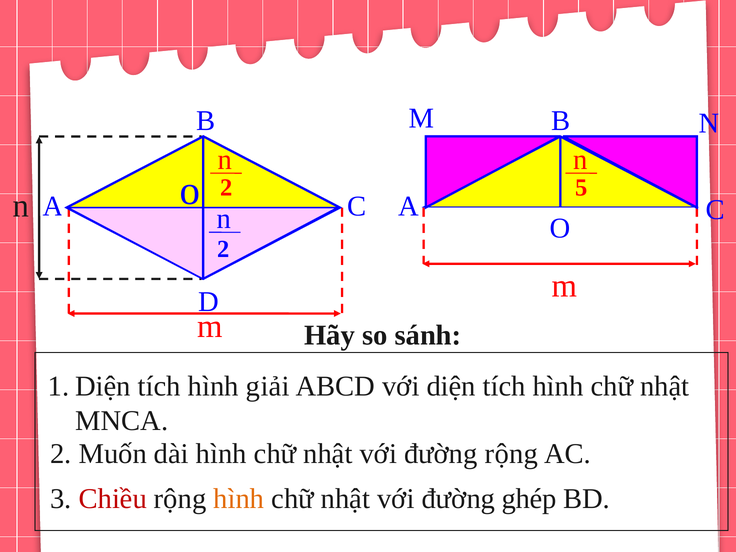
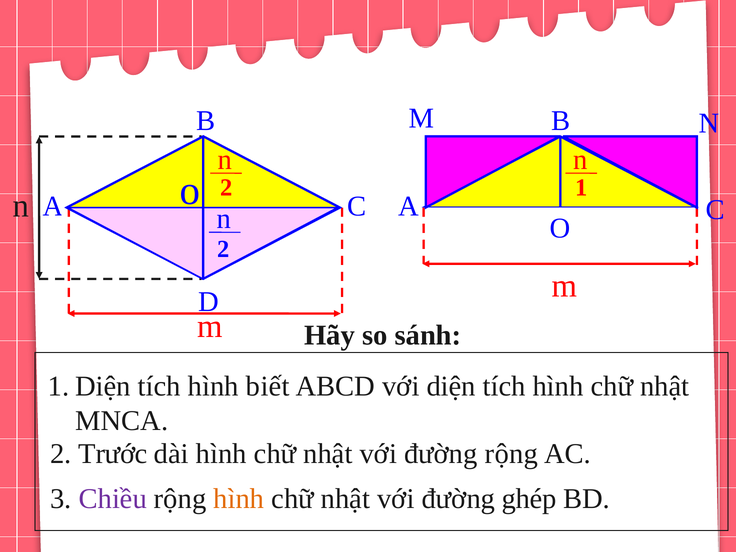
5: 5 -> 1 (582, 188)
giải: giải -> biết (268, 387)
Muốn: Muốn -> Trước (113, 454)
Chiều colour: red -> purple (113, 499)
